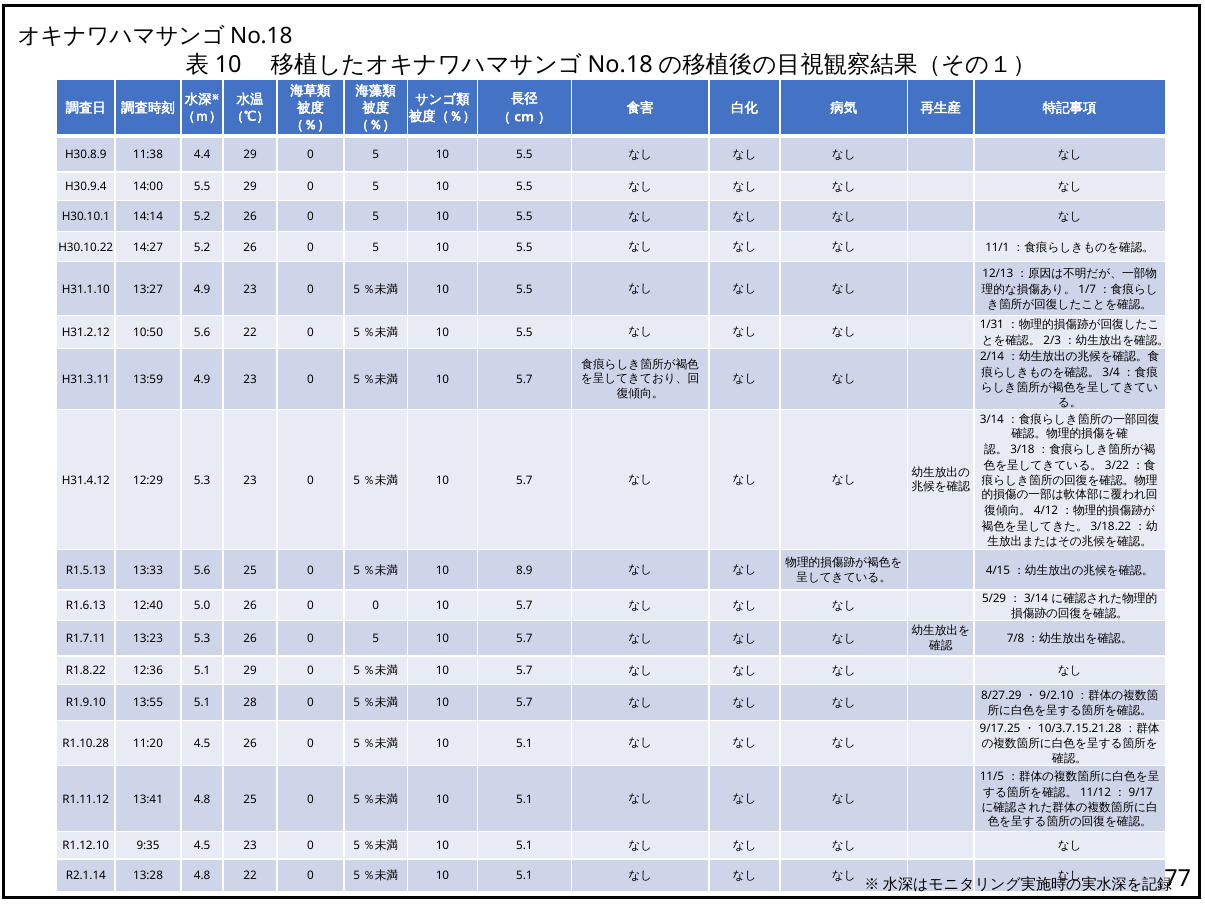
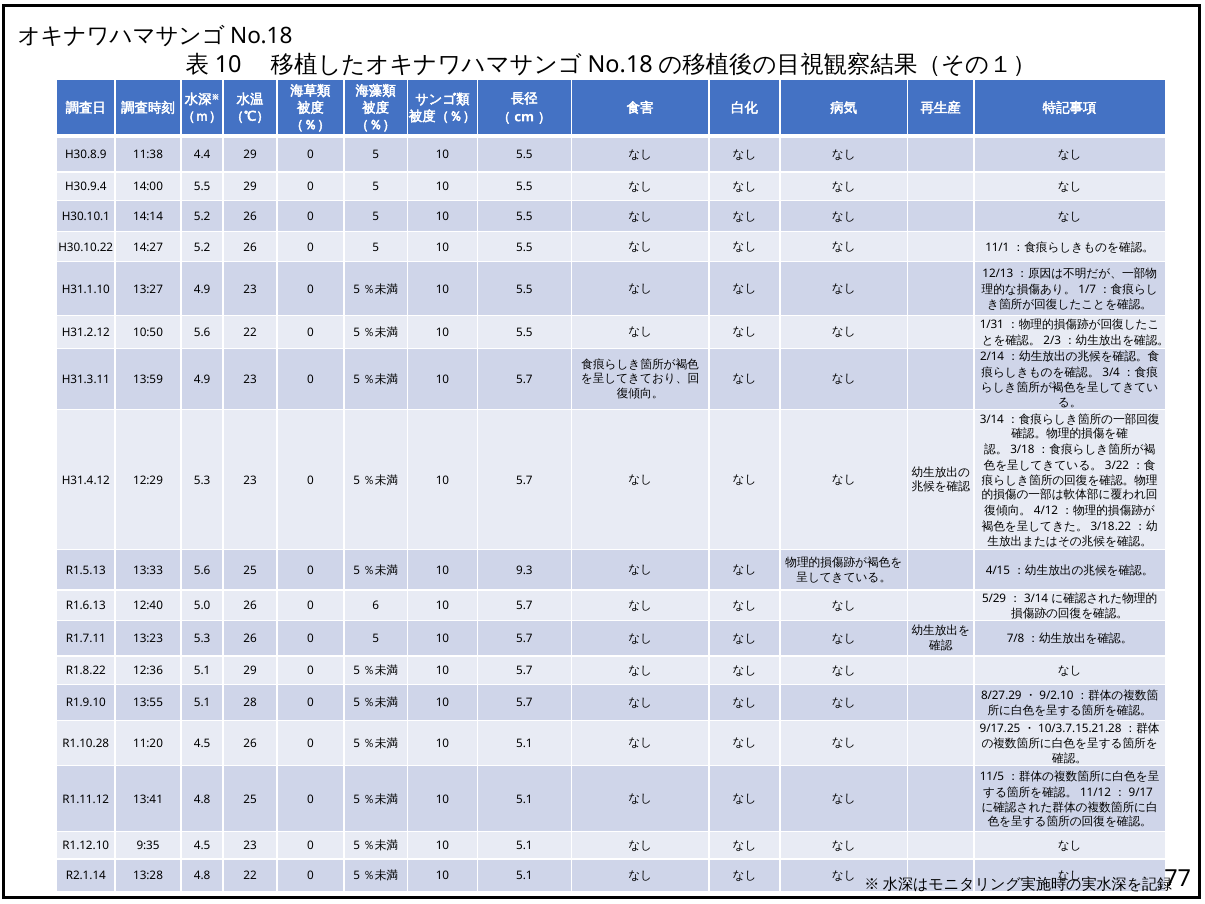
8.9: 8.9 -> 9.3 (524, 570)
0 0: 0 -> 6 (376, 606)
